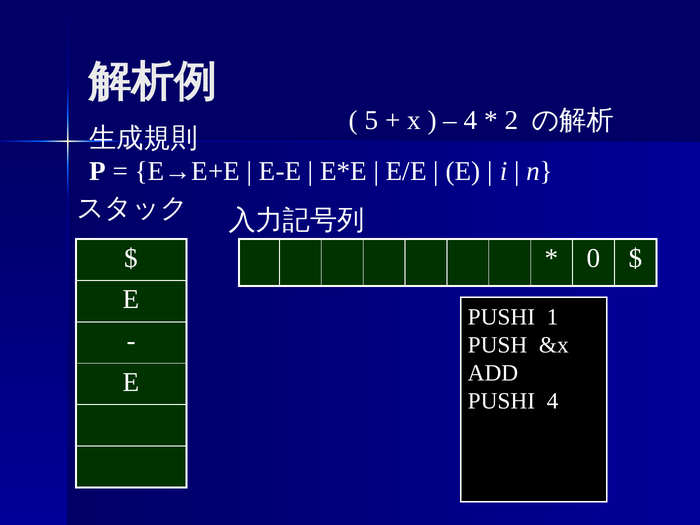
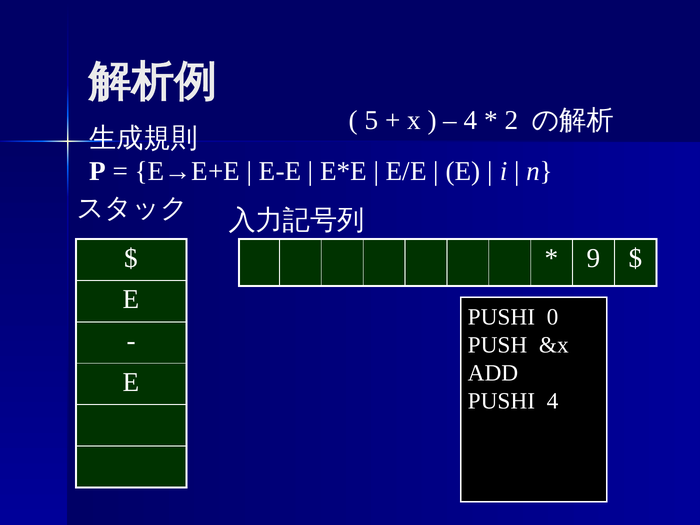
0: 0 -> 9 (594, 258)
1: 1 -> 0 (553, 317)
